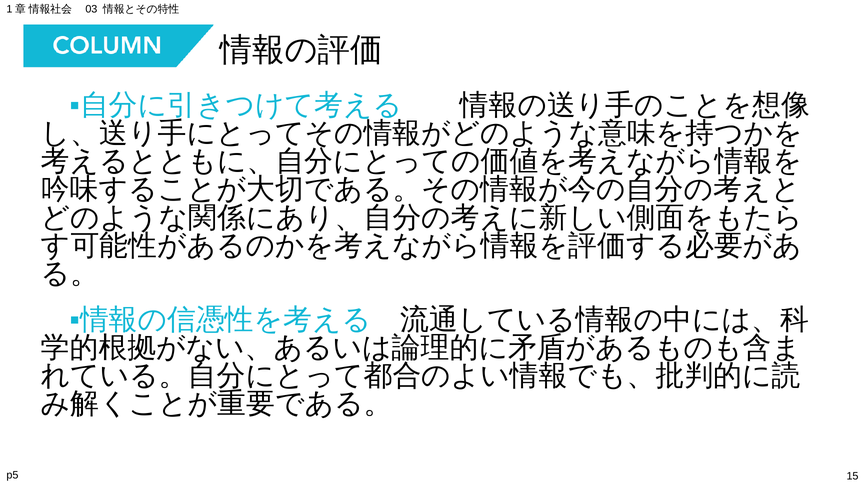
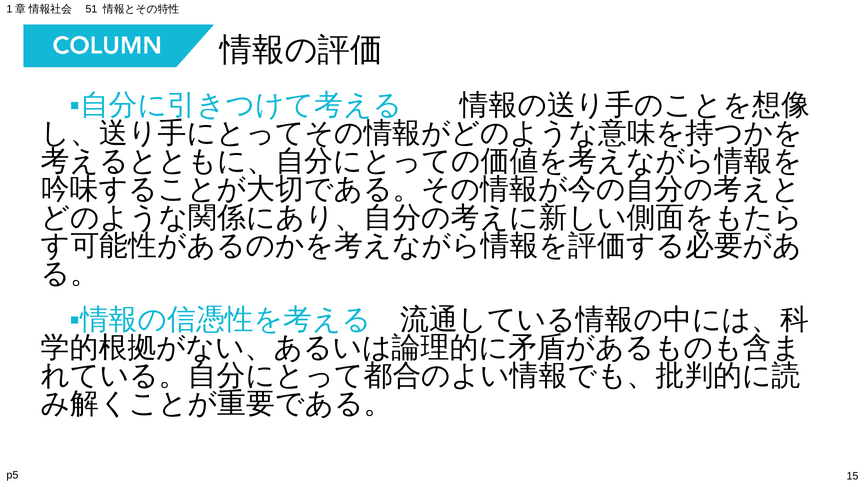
03: 03 -> 51 (91, 9)
